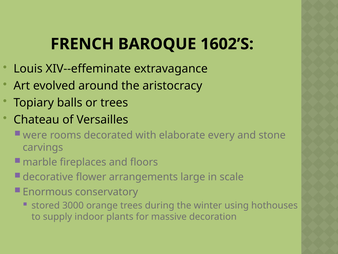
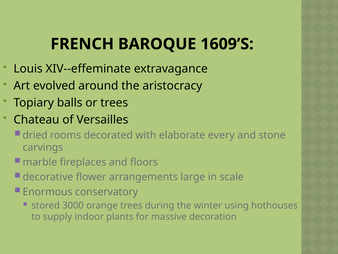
1602’S: 1602’S -> 1609’S (227, 44)
were: were -> dried (35, 135)
